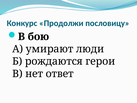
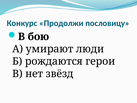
ответ: ответ -> звёзд (60, 74)
